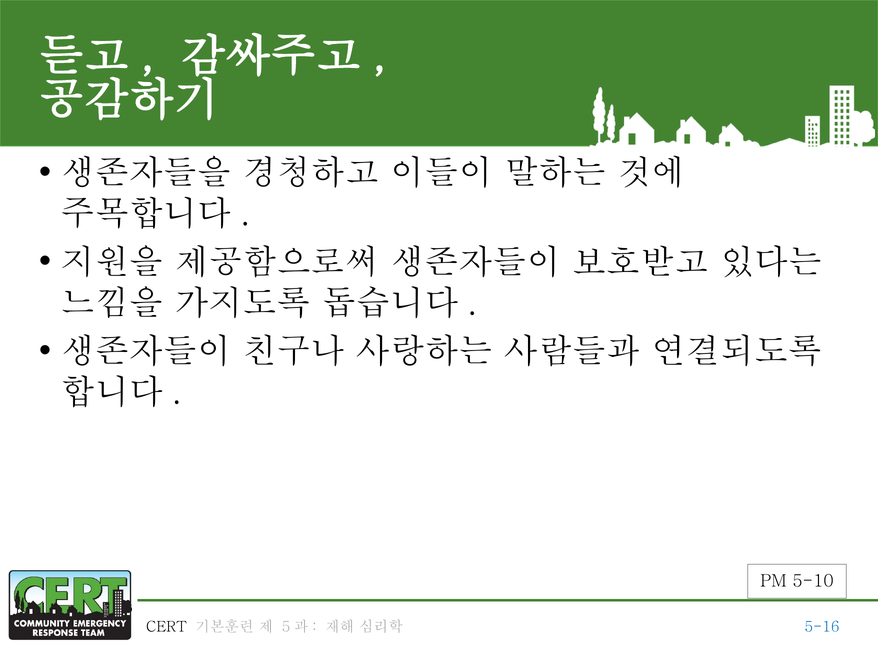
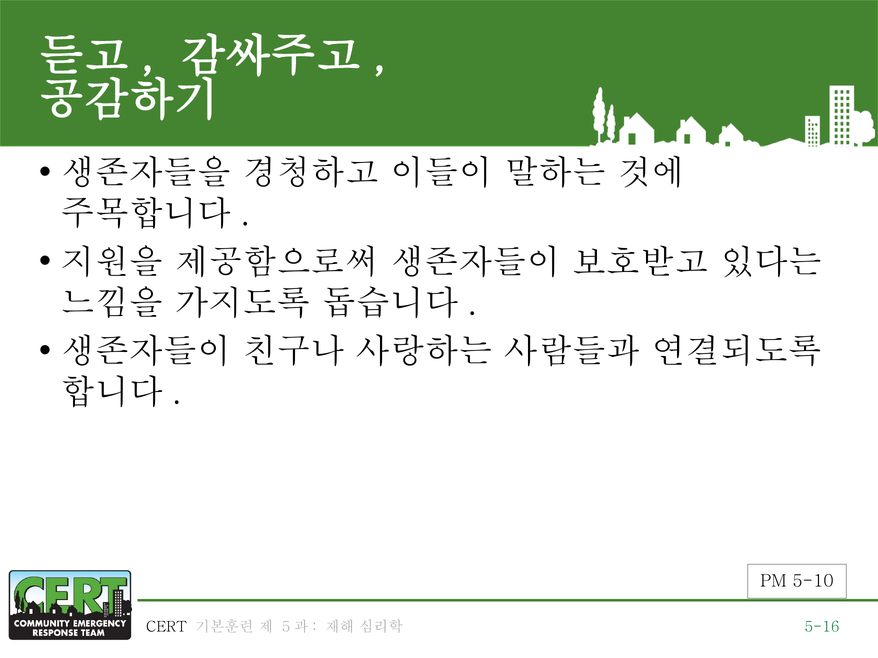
5-16 colour: blue -> green (822, 628)
